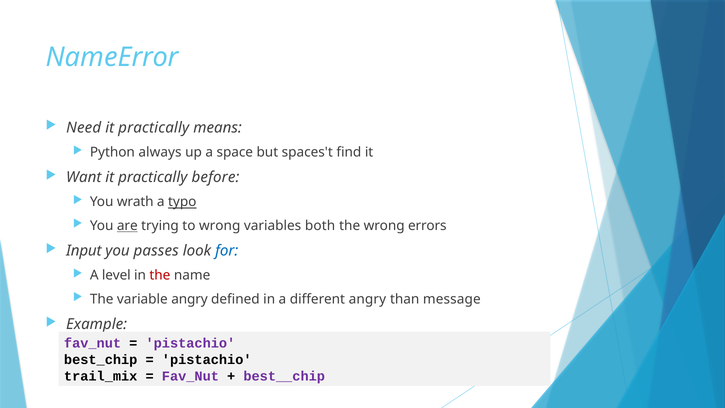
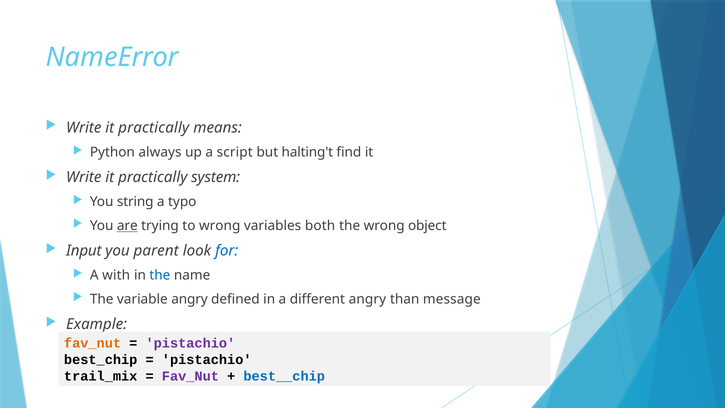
Need: Need -> Write (84, 128)
space: space -> script (235, 152)
spaces't: spaces't -> halting't (307, 152)
Want: Want -> Write (84, 177)
before: before -> system (216, 177)
wrath: wrath -> string (135, 202)
typo underline: present -> none (182, 202)
errors: errors -> object (427, 226)
passes: passes -> parent (156, 251)
level: level -> with (116, 275)
the colour: red -> blue (160, 275)
fav_nut colour: purple -> orange (93, 343)
best__chip colour: purple -> blue (284, 376)
